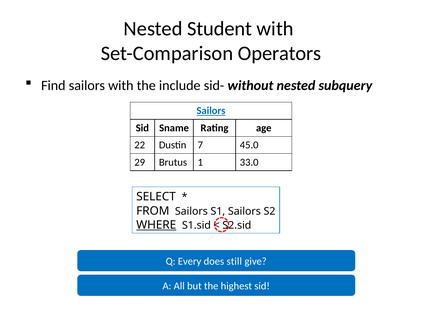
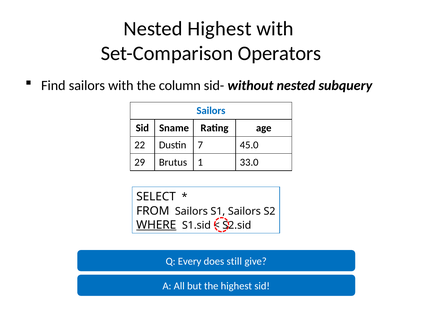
Nested Student: Student -> Highest (220, 29)
include: include -> column (180, 85)
Sailors underline: present -> none (211, 111)
